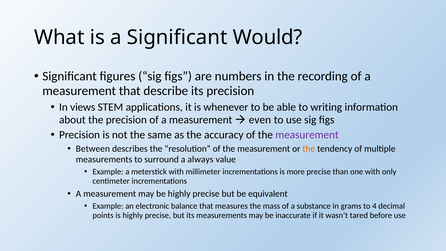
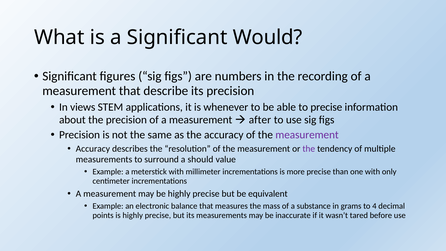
to writing: writing -> precise (326, 107)
even: even -> after (260, 120)
Between: Between -> Accuracy (93, 149)
the colour: orange -> purple (309, 149)
always: always -> should (200, 159)
